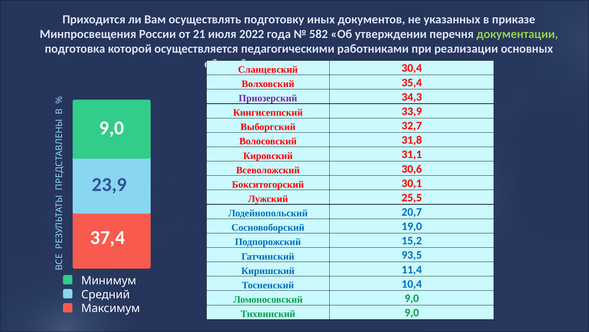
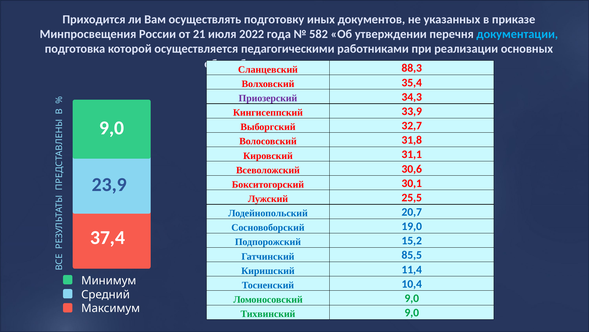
документации colour: light green -> light blue (517, 34)
30,4: 30,4 -> 88,3 (412, 68)
93,5: 93,5 -> 85,5 (412, 255)
